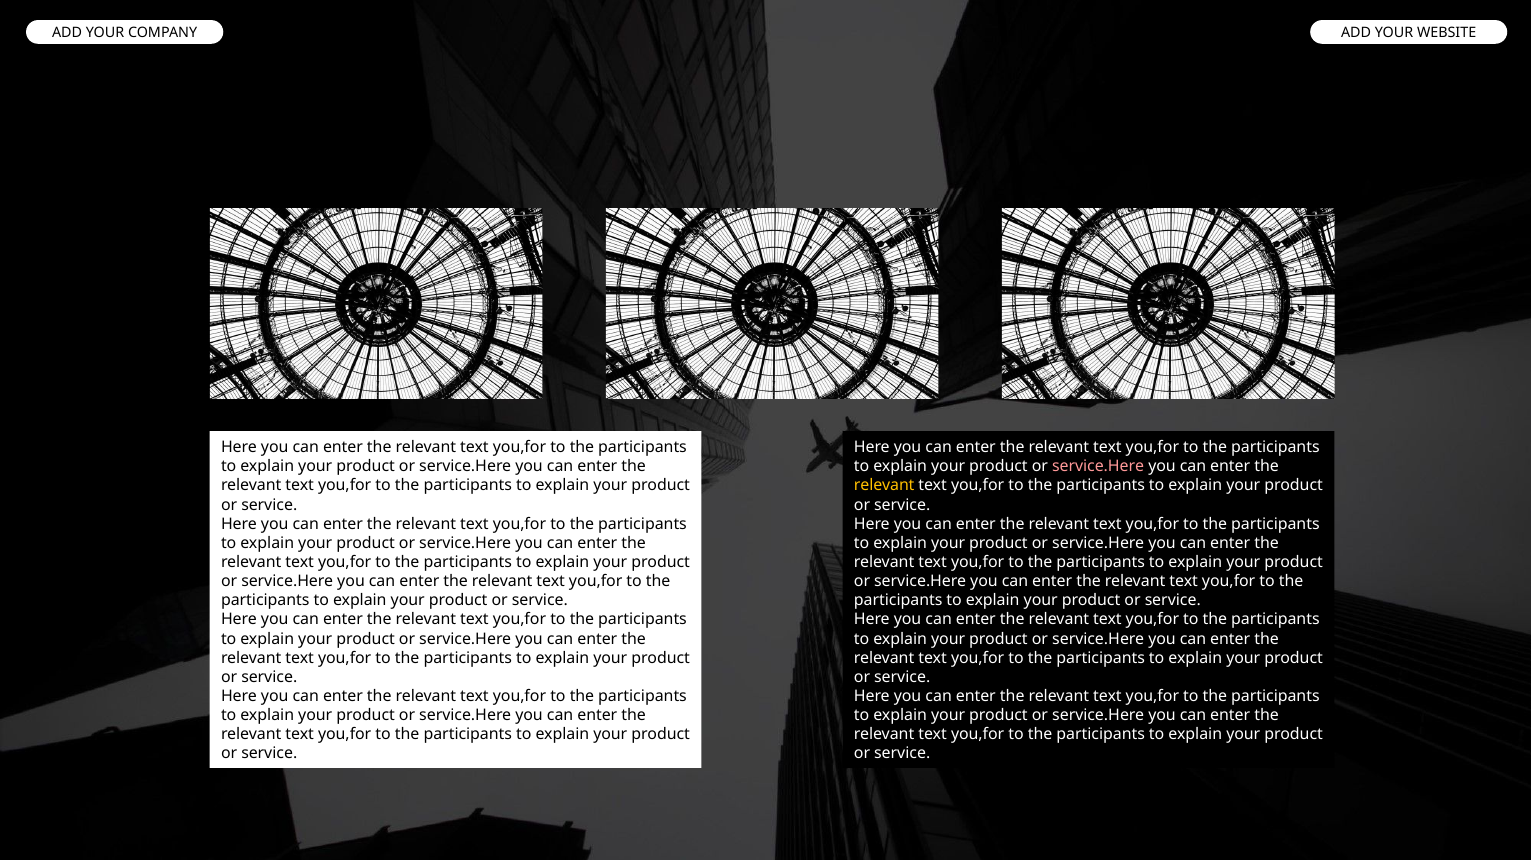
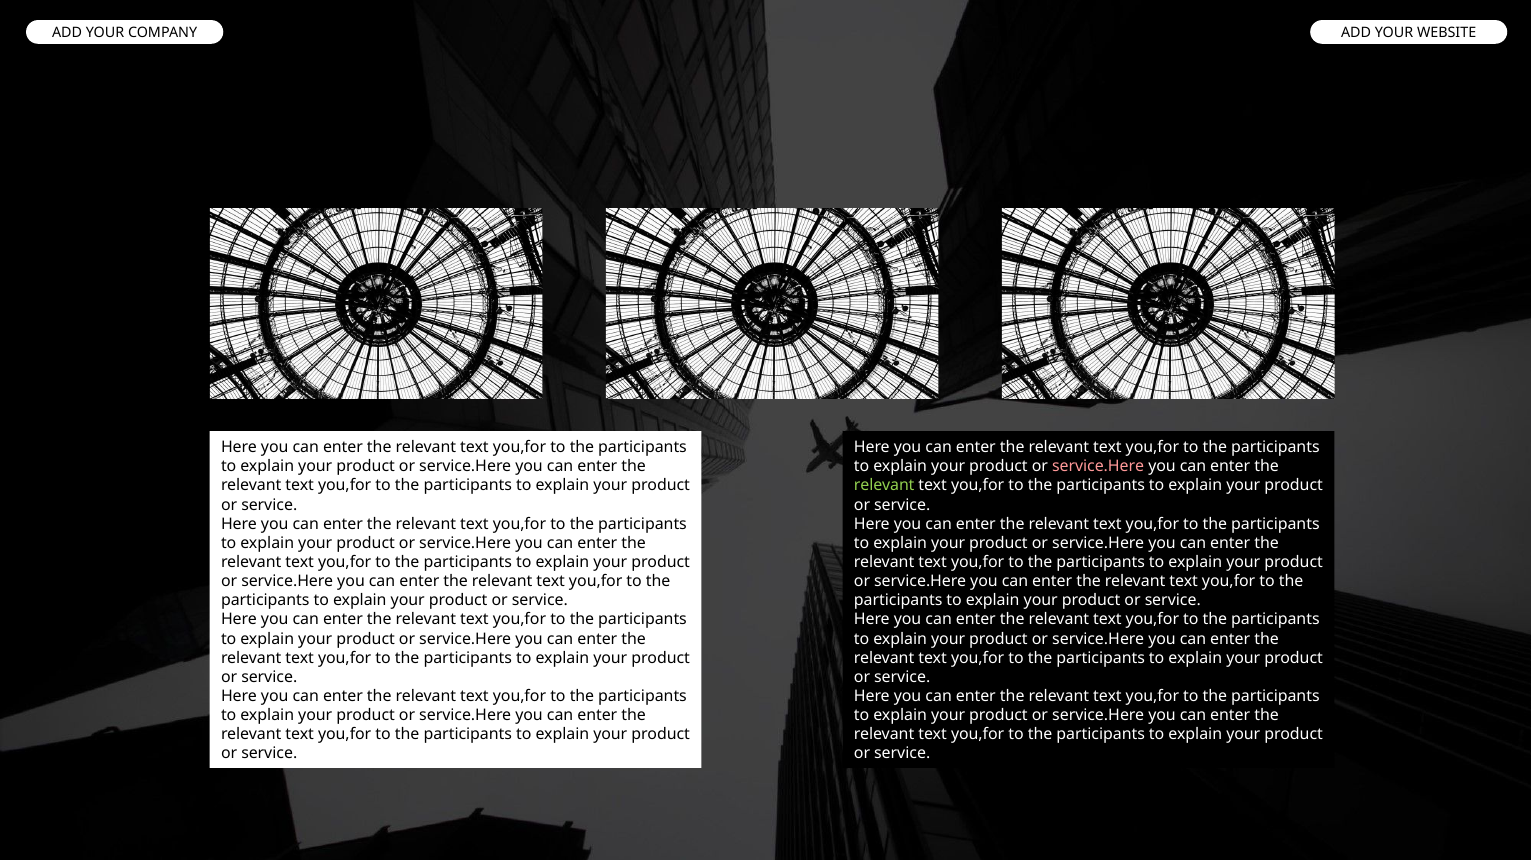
relevant colour: yellow -> light green (884, 486)
